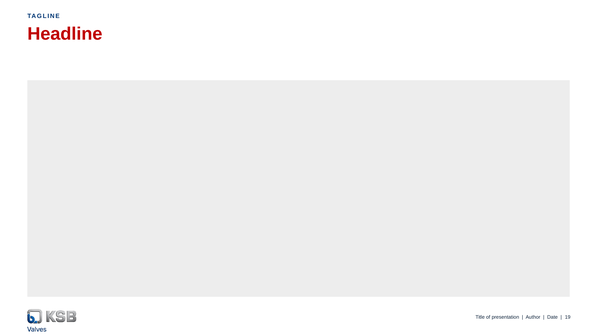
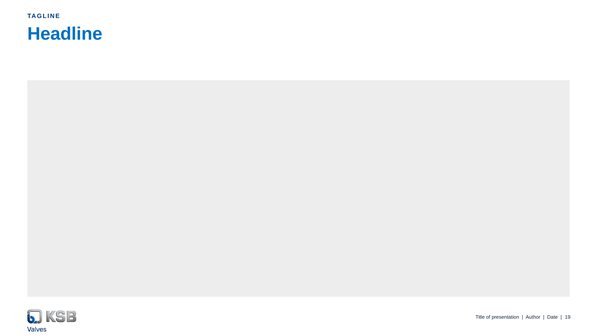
Headline colour: red -> blue (65, 34)
